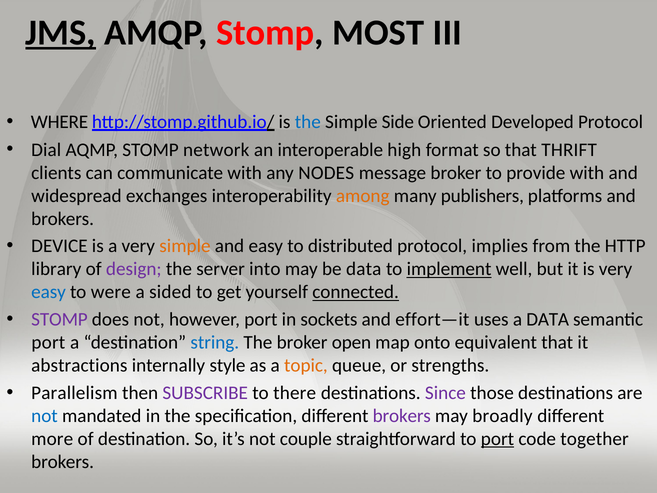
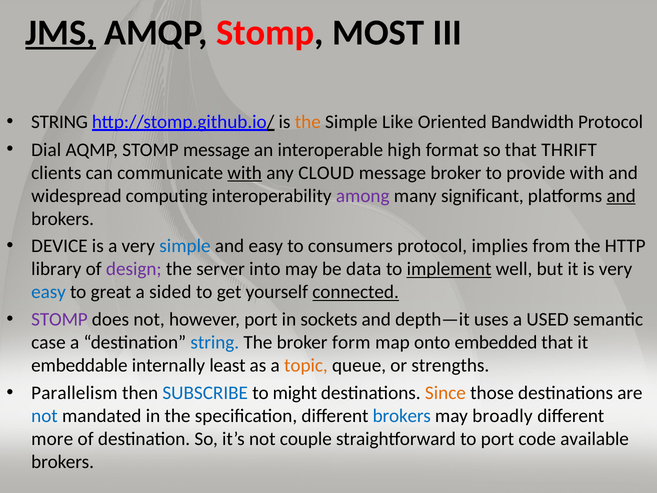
WHERE: WHERE -> STRING (60, 122)
the colour: blue -> orange (308, 122)
Side: Side -> Like (398, 122)
Developed: Developed -> Bandwidth (533, 122)
STOMP network: network -> message (216, 150)
with underline: none -> present (245, 173)
NODES: NODES -> CLOUD (326, 173)
exchanges: exchanges -> computing (167, 196)
among colour: orange -> purple (363, 196)
publishers: publishers -> significant (482, 196)
and underline: none -> present (621, 196)
simple colour: orange -> blue (185, 246)
distributed: distributed -> consumers (350, 246)
were: were -> great (111, 292)
effort—it: effort—it -> depth—it (432, 319)
a DATA: DATA -> USED (548, 319)
port: port -> case (48, 342)
open: open -> form (351, 342)
equivalent: equivalent -> embedded (496, 342)
abstractions: abstractions -> embeddable (79, 365)
style: style -> least (228, 365)
SUBSCRIBE colour: purple -> blue (205, 393)
there: there -> might (295, 393)
Since colour: purple -> orange (445, 393)
brokers colour: purple -> blue (402, 416)
port underline: present -> none (497, 439)
together: together -> available (595, 439)
